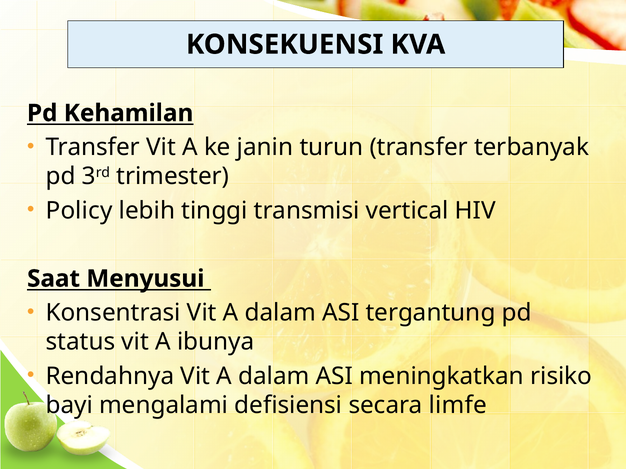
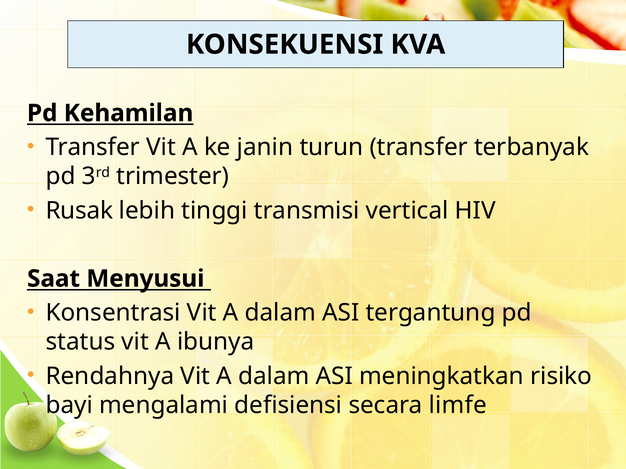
Policy: Policy -> Rusak (79, 211)
